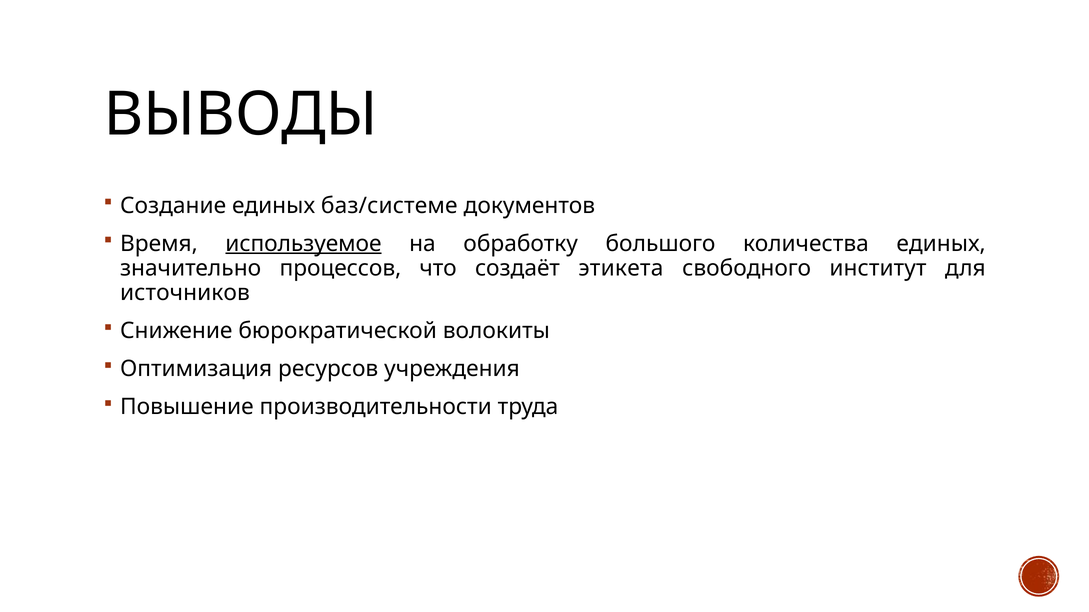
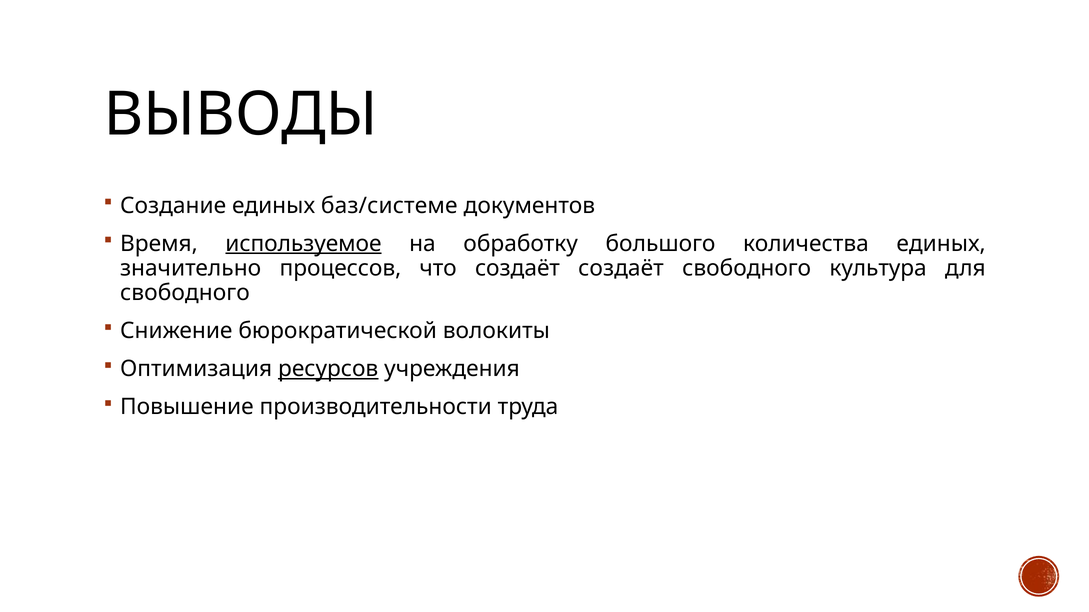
создаёт этикета: этикета -> создаёт (621, 268)
институт: институт -> культура (878, 268)
источников: источников -> свободного (185, 293)
ресурсов underline: none -> present (328, 369)
